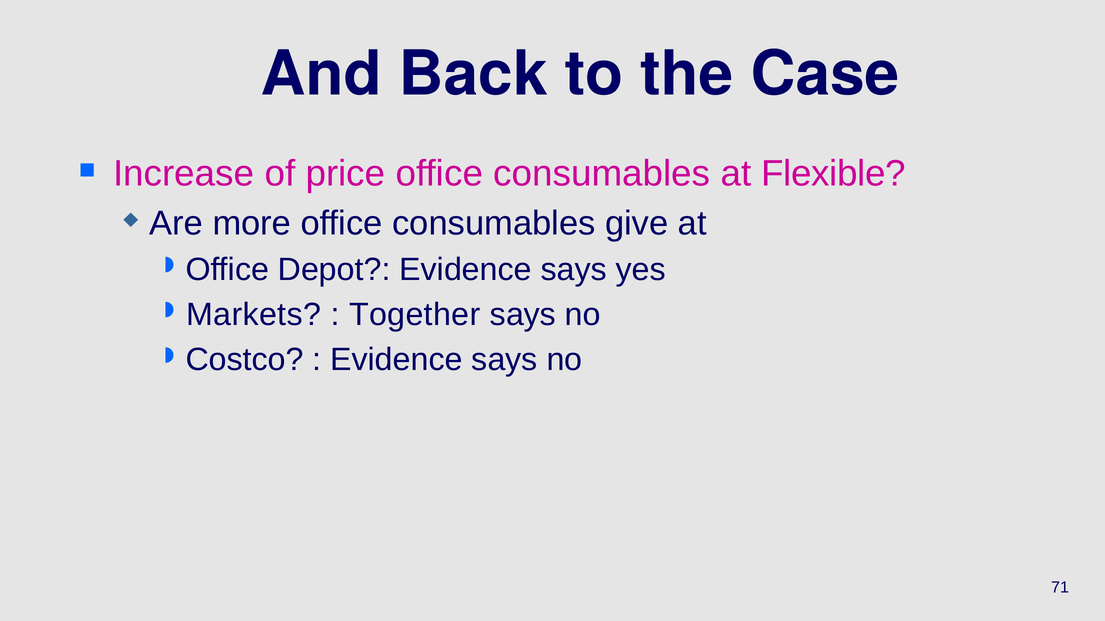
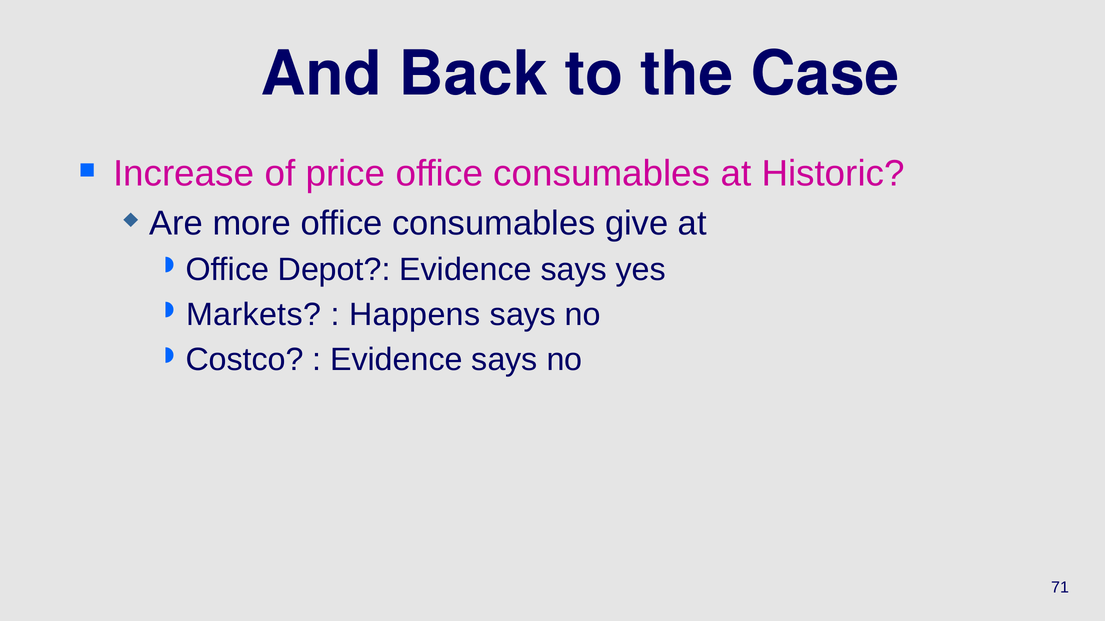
Flexible: Flexible -> Historic (833, 174)
Together: Together -> Happens (415, 315)
